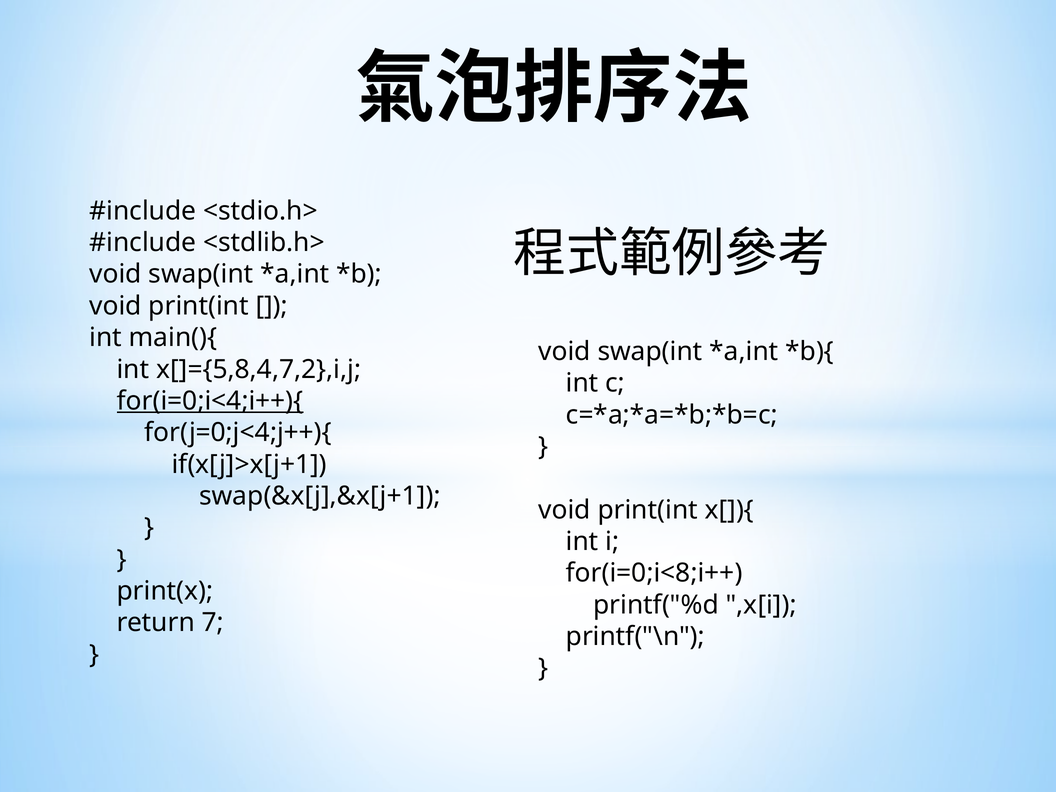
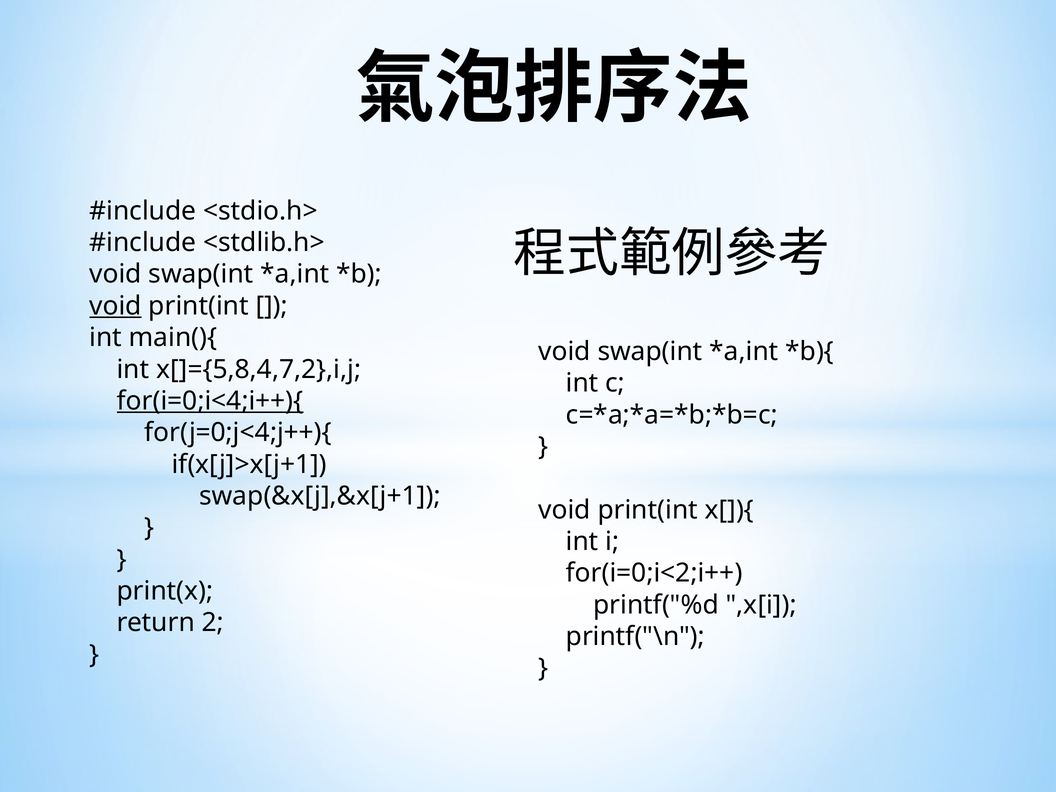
void underline: none -> present (116, 306)
for(i=0;i<8;i++: for(i=0;i<8;i++ -> for(i=0;i<2;i++ (654, 573)
7: 7 -> 2 (213, 623)
